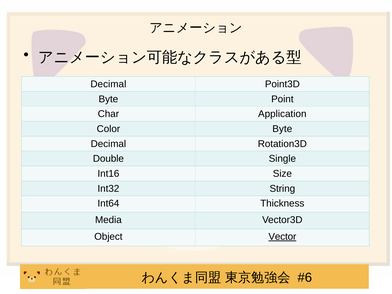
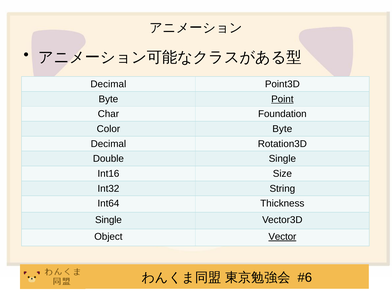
Point underline: none -> present (282, 99)
Application: Application -> Foundation (282, 114)
Media: Media -> Single (108, 220)
